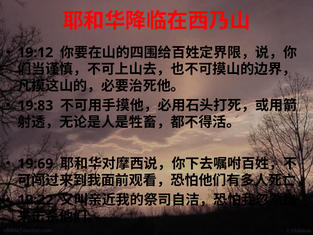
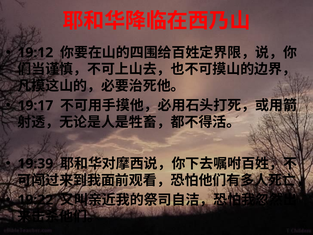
19:83: 19:83 -> 19:17 (35, 106)
19:69: 19:69 -> 19:39 (35, 164)
